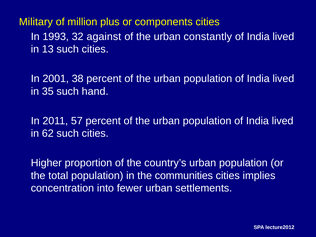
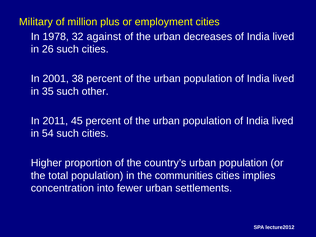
components: components -> employment (164, 22)
1993: 1993 -> 1978 (56, 37)
constantly: constantly -> decreases (208, 37)
13: 13 -> 26 (48, 49)
hand: hand -> other (95, 91)
57: 57 -> 45 (77, 121)
62: 62 -> 54 (48, 133)
